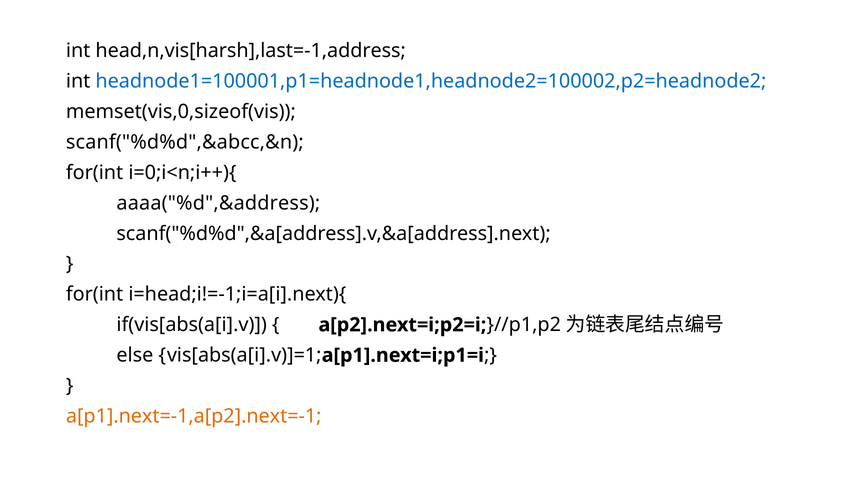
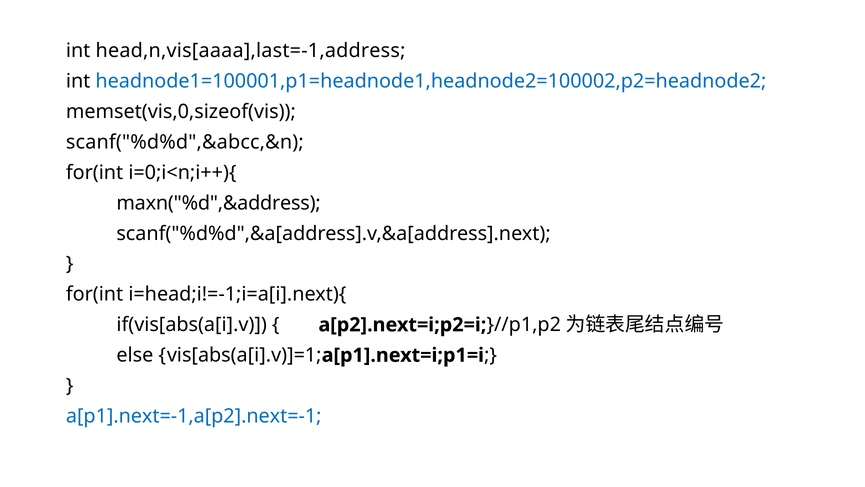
head,n,vis[harsh],last=-1,address: head,n,vis[harsh],last=-1,address -> head,n,vis[aaaa],last=-1,address (251, 51)
aaaa("%d",&address: aaaa("%d",&address -> maxn("%d",&address (219, 203)
a[p1].next=-1,a[p2].next=-1 colour: orange -> blue (194, 416)
